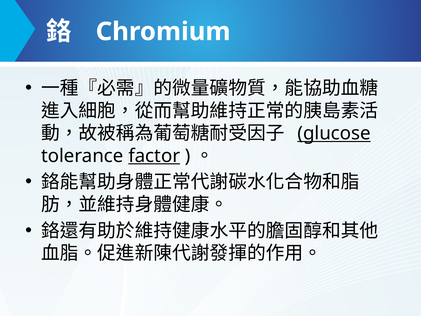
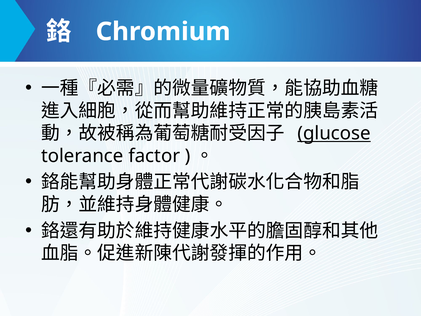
factor underline: present -> none (154, 156)
